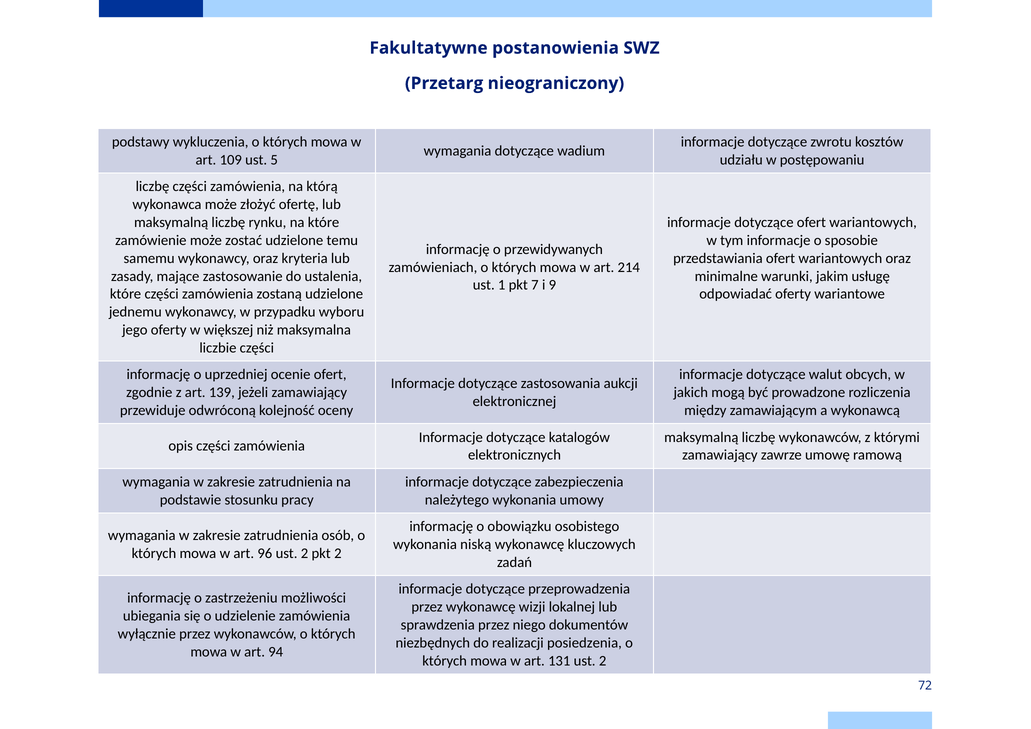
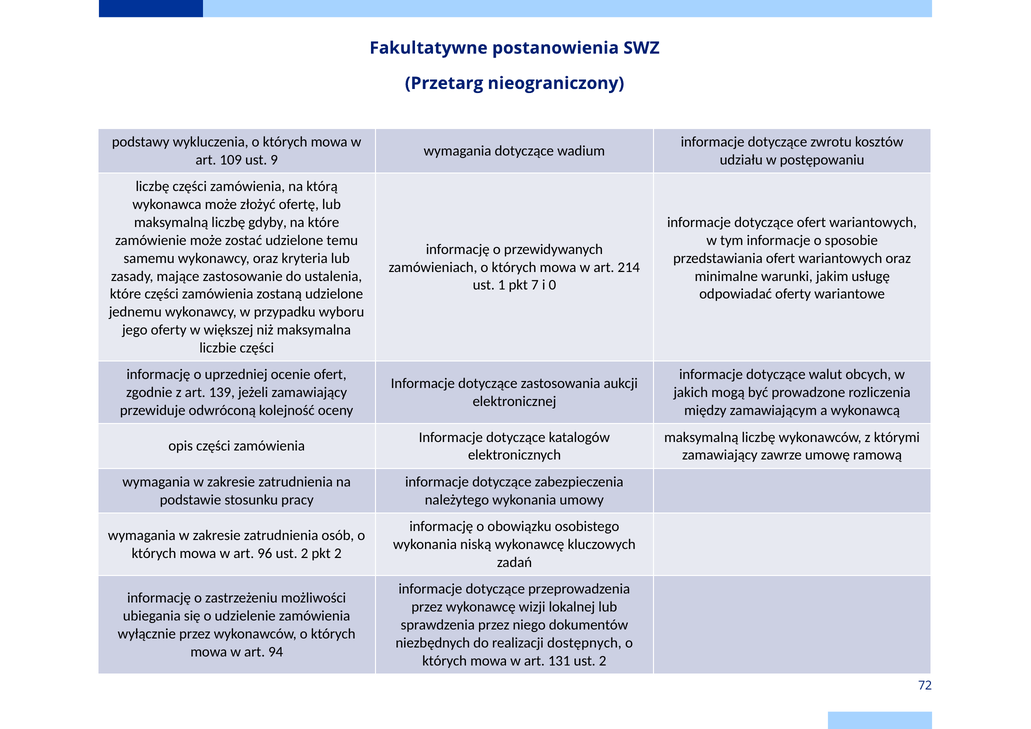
5: 5 -> 9 (274, 160)
rynku: rynku -> gdyby (268, 222)
9: 9 -> 0 (552, 285)
posiedzenia: posiedzenia -> dostępnych (584, 643)
